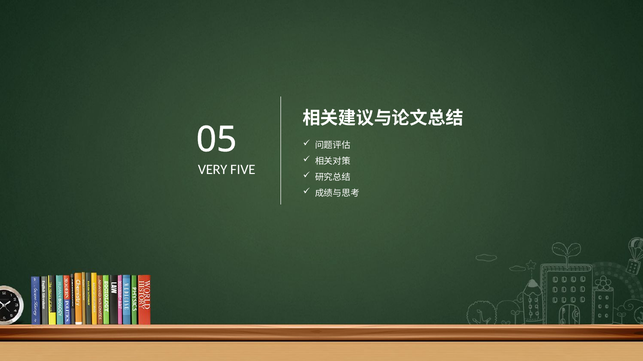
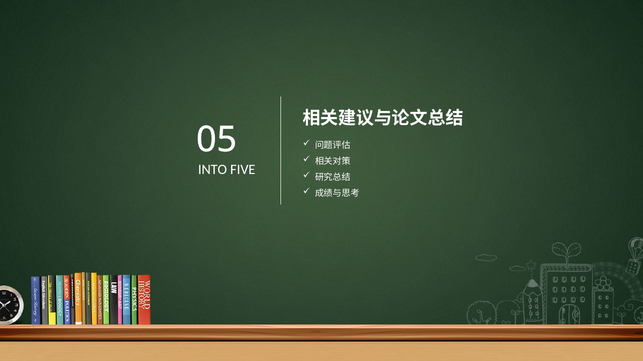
VERY: VERY -> INTO (213, 170)
